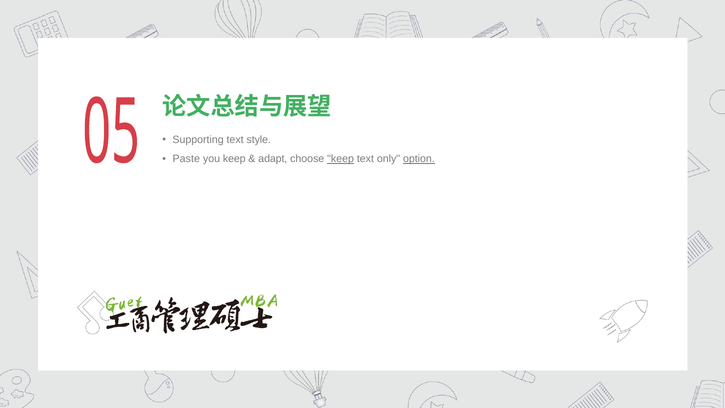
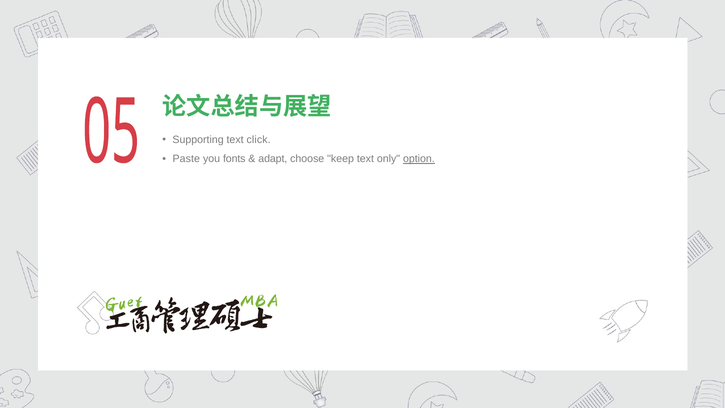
style: style -> click (259, 140)
you keep: keep -> fonts (234, 159)
keep underline: present -> none (341, 159)
